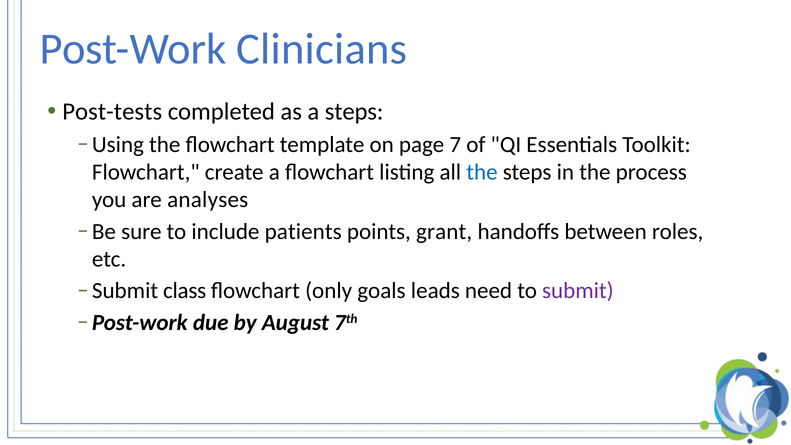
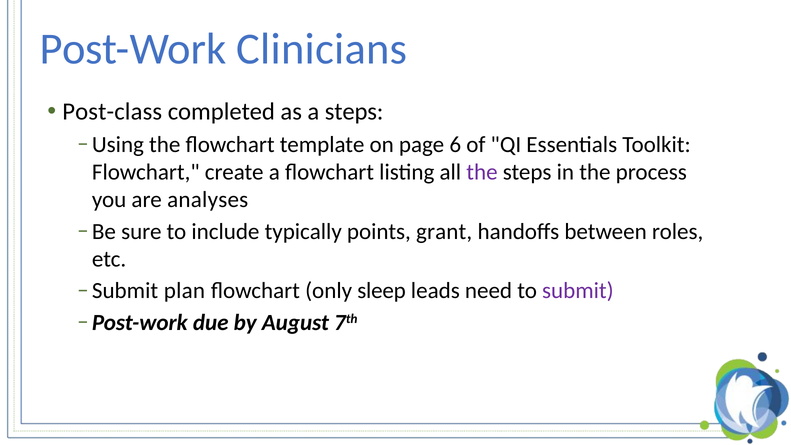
Post-tests: Post-tests -> Post-class (112, 112)
7: 7 -> 6 (455, 144)
the colour: blue -> purple (482, 172)
patients: patients -> typically (303, 231)
class: class -> plan (184, 291)
goals: goals -> sleep (382, 291)
